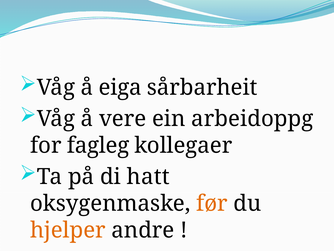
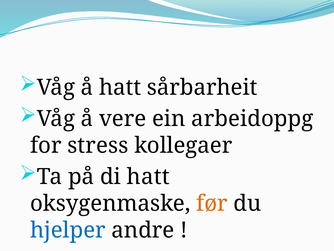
å eiga: eiga -> hatt (120, 87)
fagleg: fagleg -> stress (98, 145)
hjelper colour: orange -> blue (68, 230)
